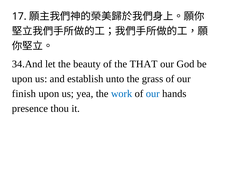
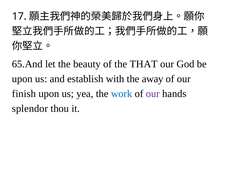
34.And: 34.And -> 65.And (27, 64)
unto: unto -> with (115, 79)
grass: grass -> away (153, 79)
our colour: blue -> purple (153, 94)
presence: presence -> splendor (30, 109)
